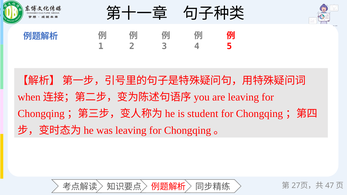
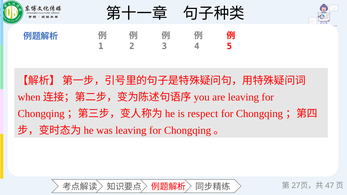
student: student -> respect (203, 114)
